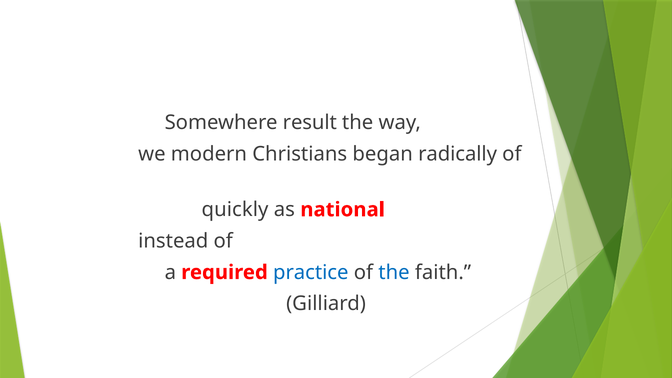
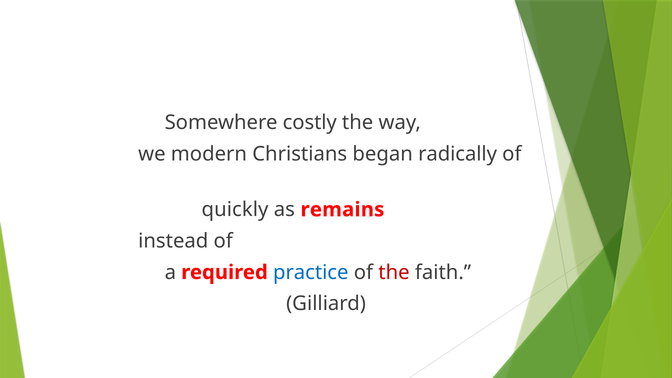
result: result -> costly (310, 123)
national: national -> remains (342, 210)
the colour: blue -> red (394, 272)
